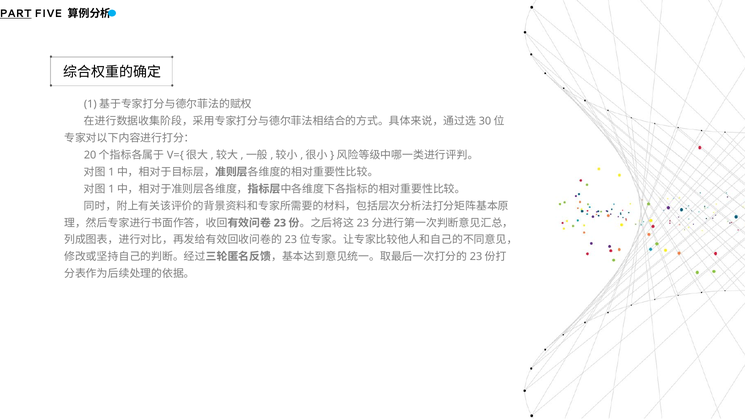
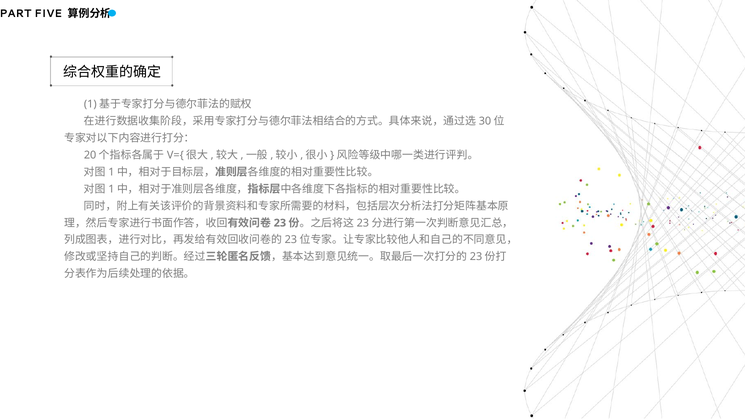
PART underline: present -> none (15, 14)
